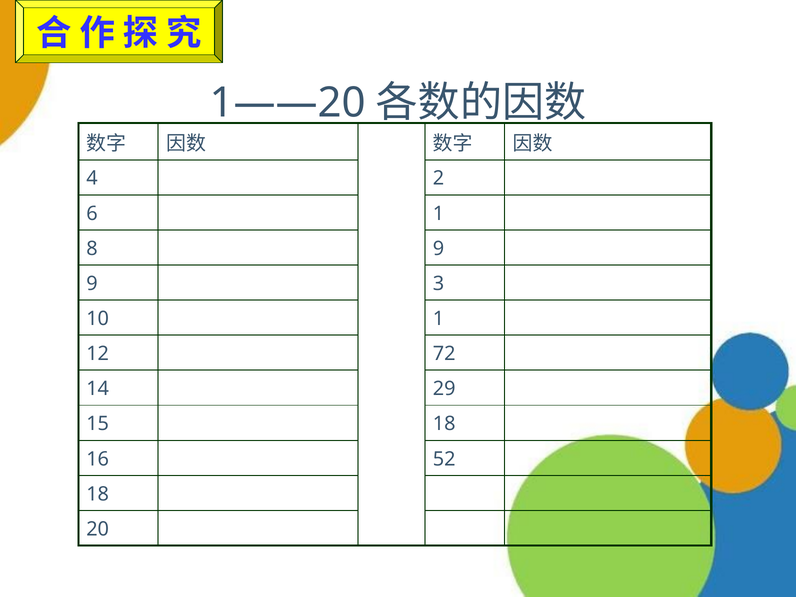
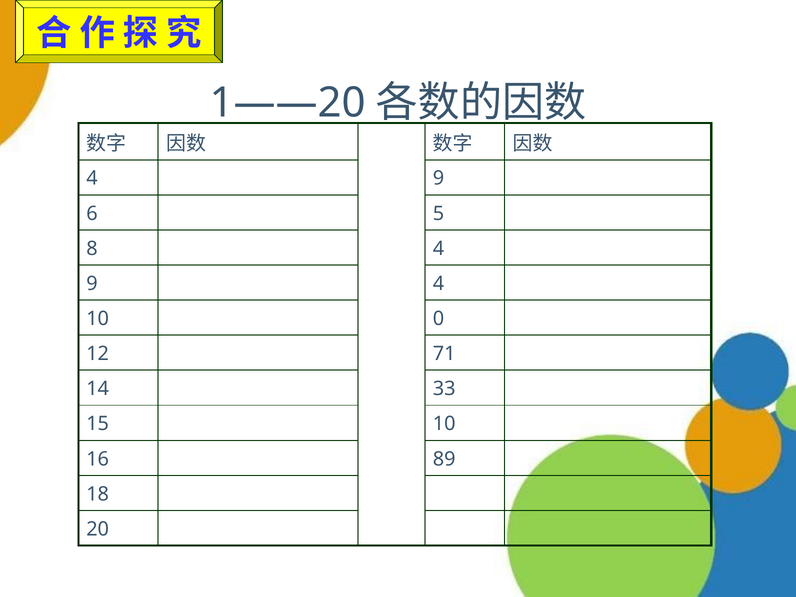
2: 2 -> 9 (439, 178)
6 1: 1 -> 5 (439, 213)
8 9: 9 -> 4 (439, 249)
9 3: 3 -> 4 (439, 284)
10 1: 1 -> 0 (439, 319)
72: 72 -> 71 (444, 354)
29: 29 -> 33 (444, 389)
15 18: 18 -> 10 (444, 424)
52: 52 -> 89 (444, 459)
